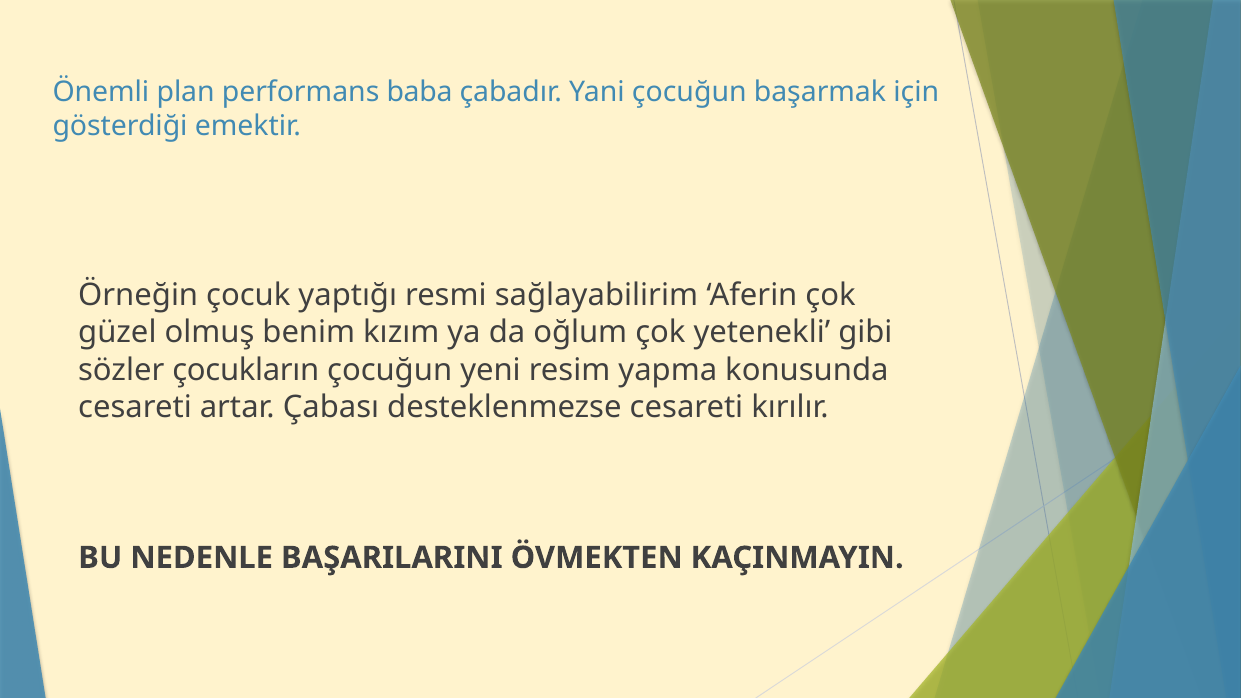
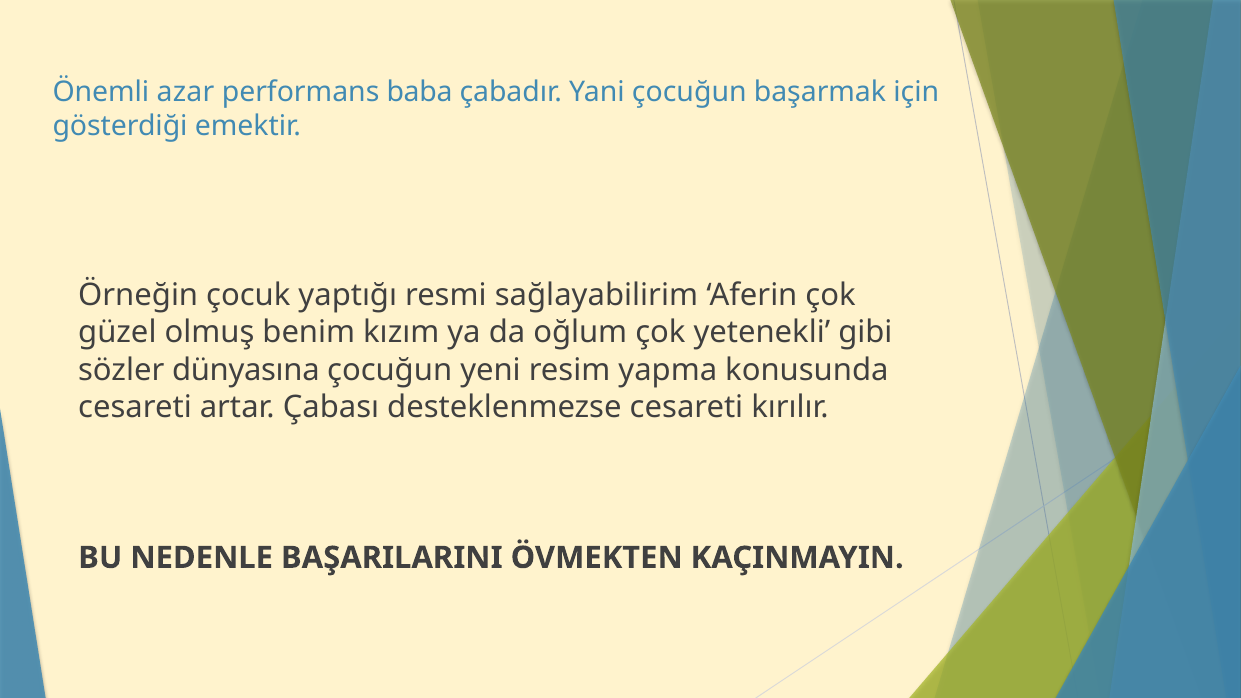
plan: plan -> azar (185, 92)
çocukların: çocukların -> dünyasına (246, 370)
